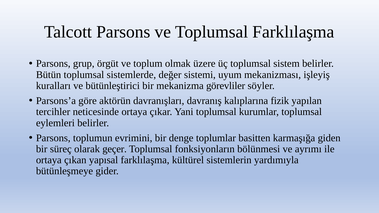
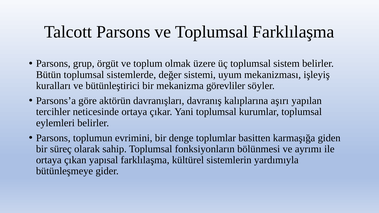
fizik: fizik -> aşırı (280, 101)
geçer: geçer -> sahip (115, 149)
